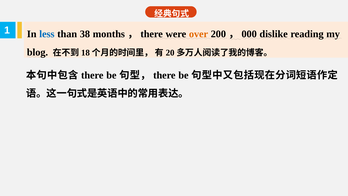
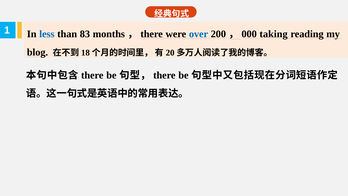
38: 38 -> 83 (85, 34)
over colour: orange -> blue (199, 34)
dislike: dislike -> taking (274, 34)
